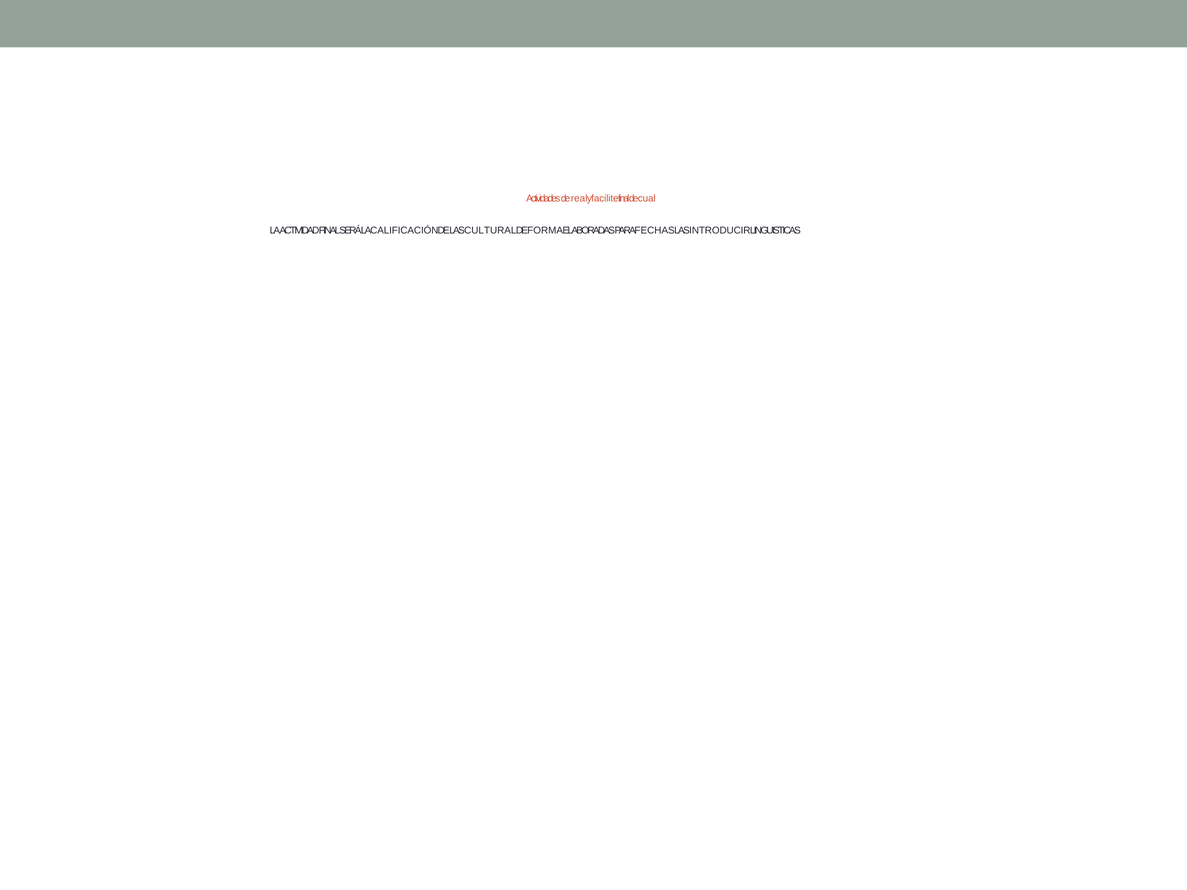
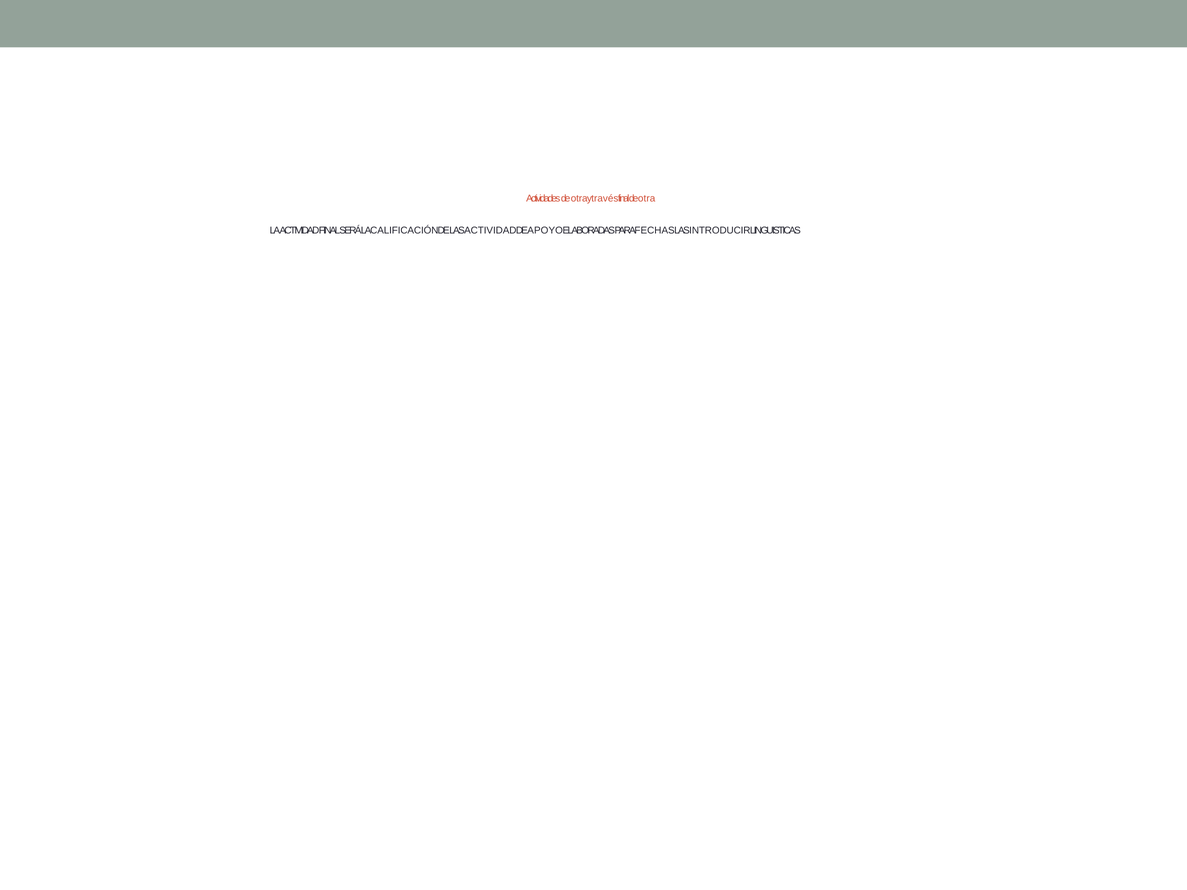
Actividades de real: real -> otra (579, 198)
facilite: facilite -> través (605, 198)
final de cual: cual -> otra (647, 198)
LAS CULTURAL: CULTURAL -> ACTIVIDAD (490, 230)
FORMA: FORMA -> APOYO (545, 230)
